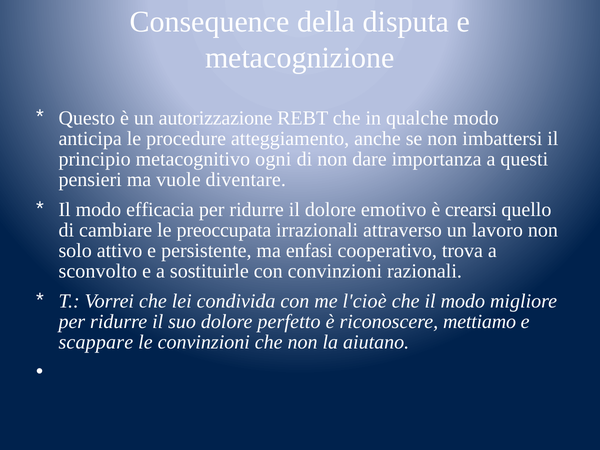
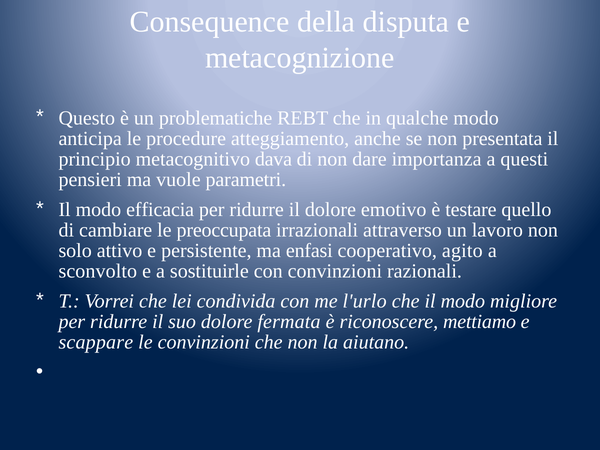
autorizzazione: autorizzazione -> problematiche (216, 118)
imbattersi: imbattersi -> presentata (502, 138)
ogni: ogni -> dava (273, 159)
diventare: diventare -> parametri (246, 180)
crearsi: crearsi -> testare (471, 210)
trova: trova -> agito (462, 251)
l'cioè: l'cioè -> l'urlo (365, 301)
perfetto: perfetto -> fermata (289, 322)
